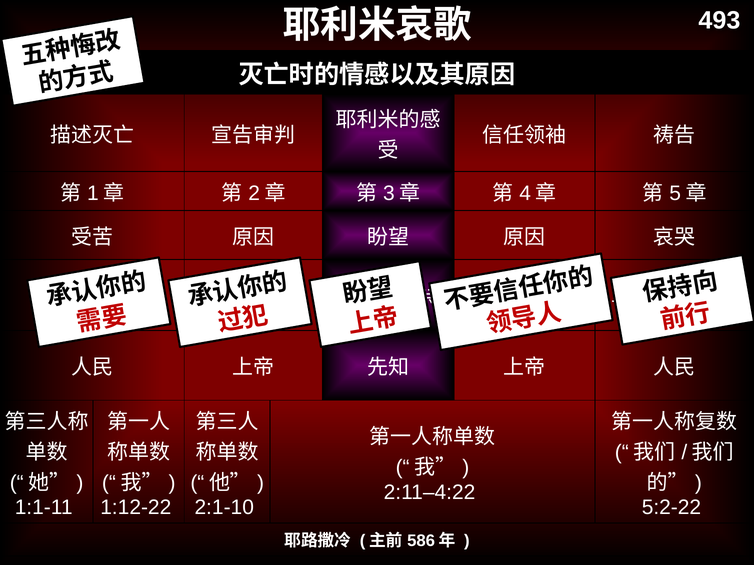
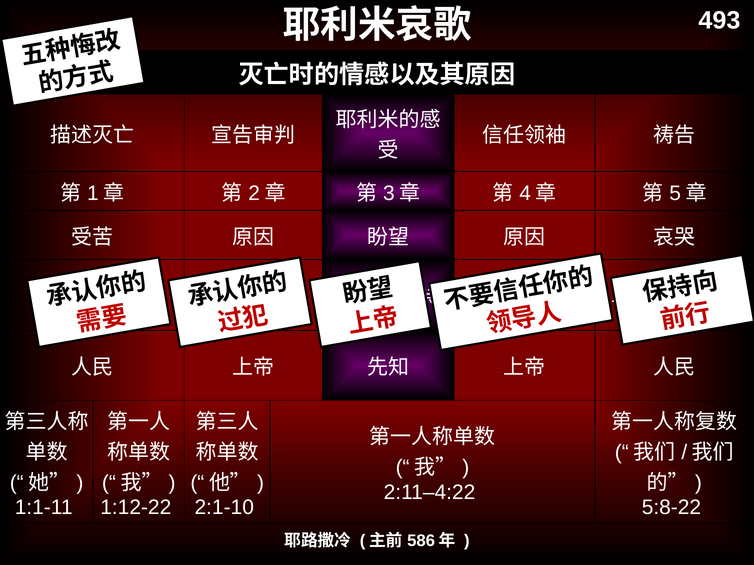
5:2-22: 5:2-22 -> 5:8-22 (671, 508)
